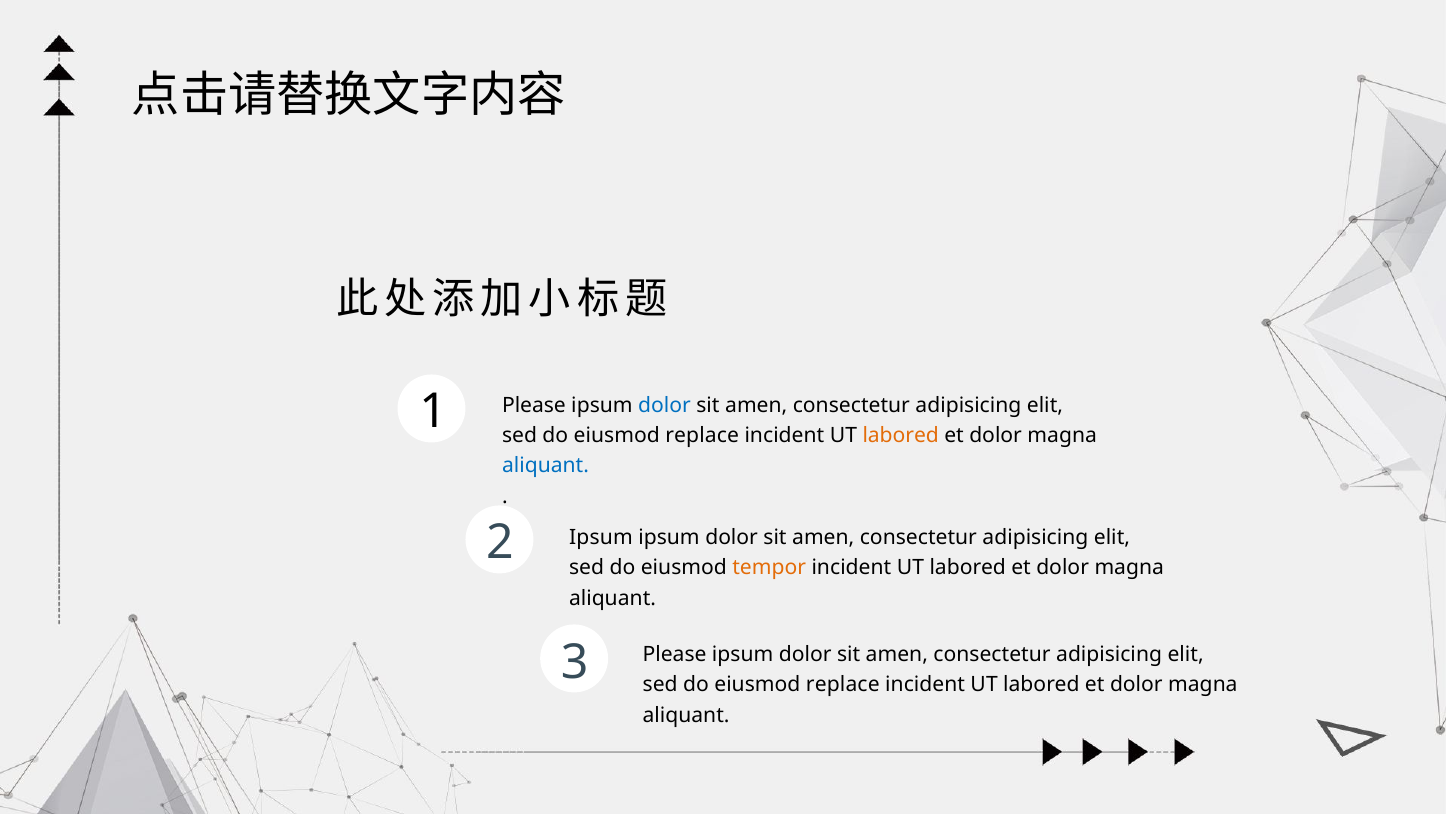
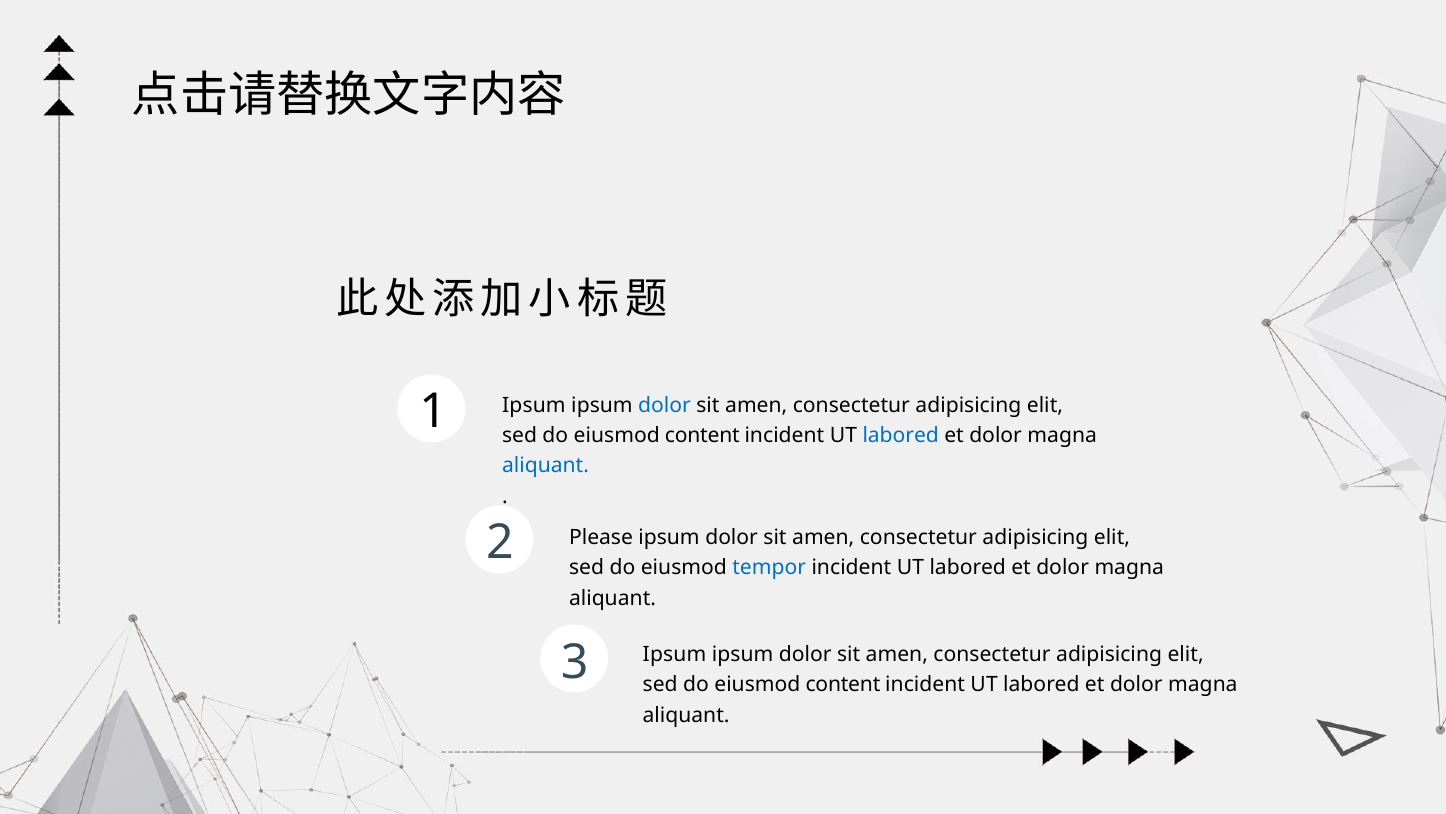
Please: Please -> Ipsum (534, 405)
replace: replace -> content (702, 435)
labored colour: orange -> blue (901, 435)
Ipsum: Ipsum -> Please (601, 537)
tempor colour: orange -> blue (769, 567)
Please: Please -> Ipsum (675, 654)
replace: replace -> content (843, 684)
